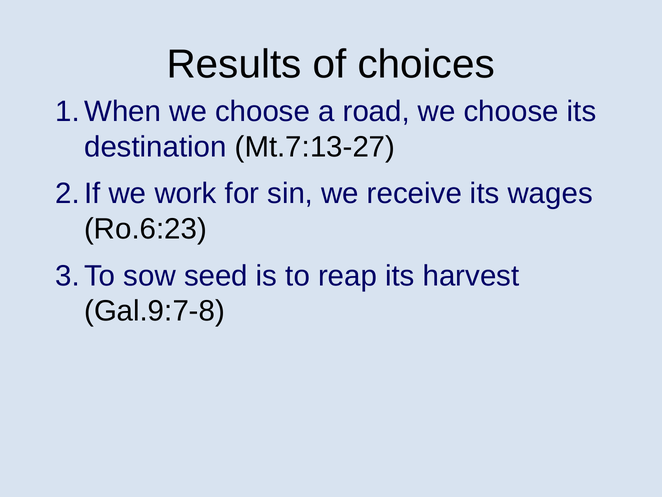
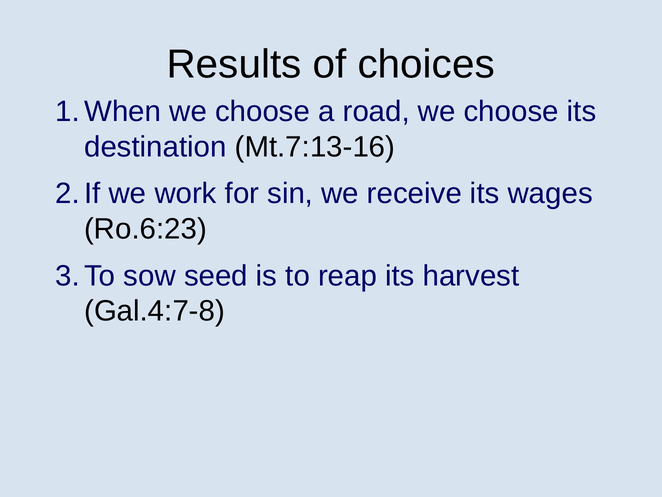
Mt.7:13-27: Mt.7:13-27 -> Mt.7:13-16 (315, 147)
Gal.9:7-8: Gal.9:7-8 -> Gal.4:7-8 (155, 311)
